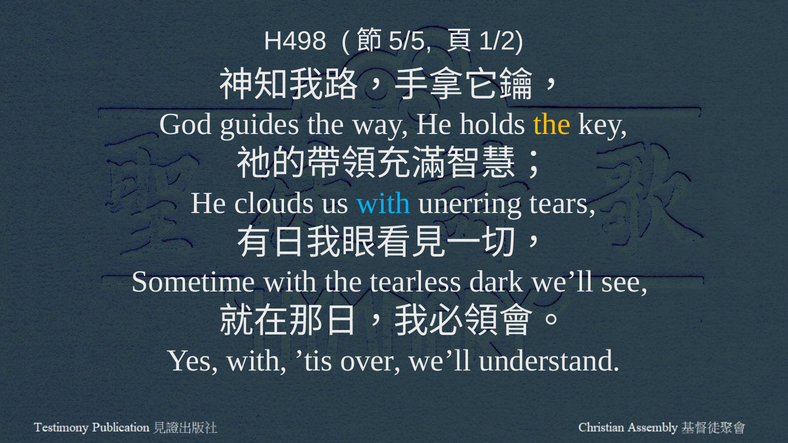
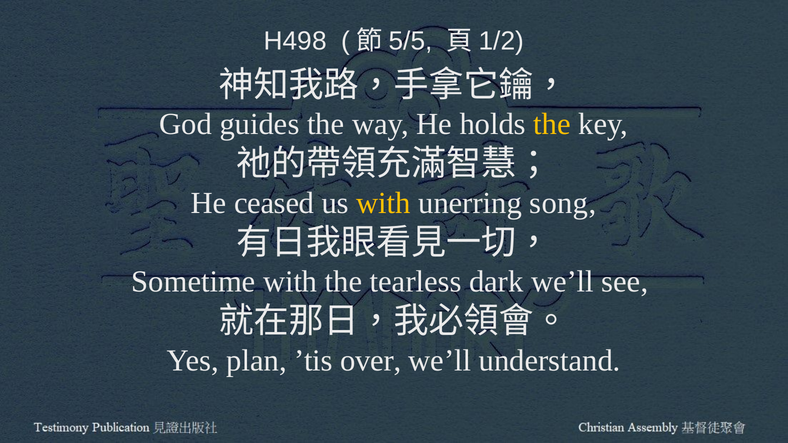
clouds: clouds -> ceased (274, 203)
with colour: light blue -> yellow (384, 203)
tears: tears -> song (563, 203)
Yes with: with -> plan (257, 361)
